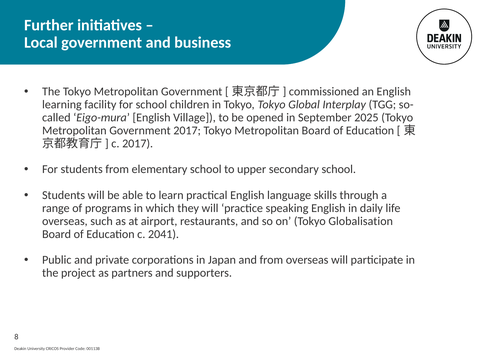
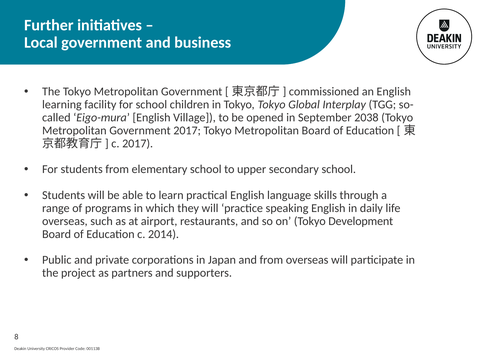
2025: 2025 -> 2038 (366, 117)
Globalisation: Globalisation -> Development (361, 221)
2041: 2041 -> 2014 (164, 234)
